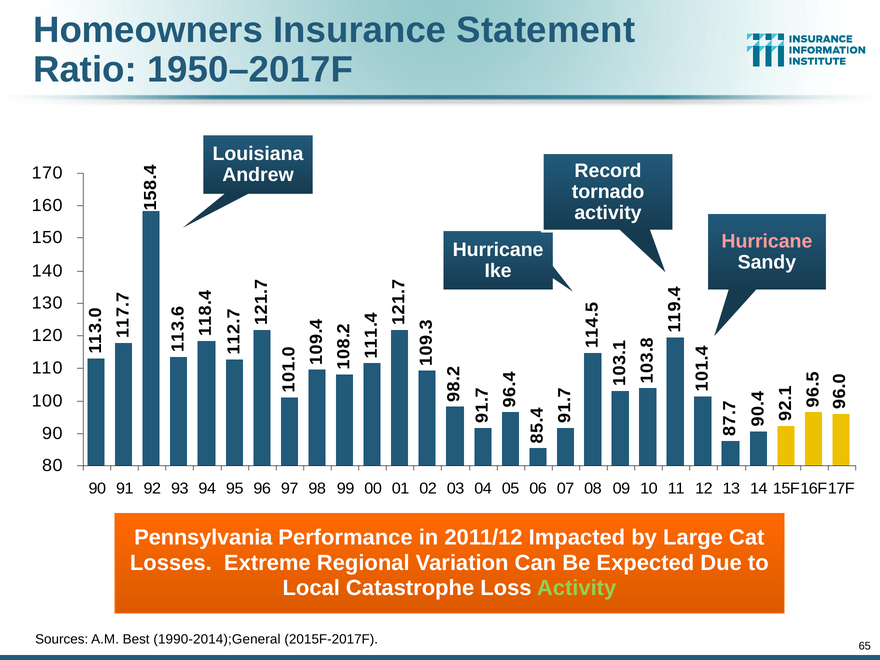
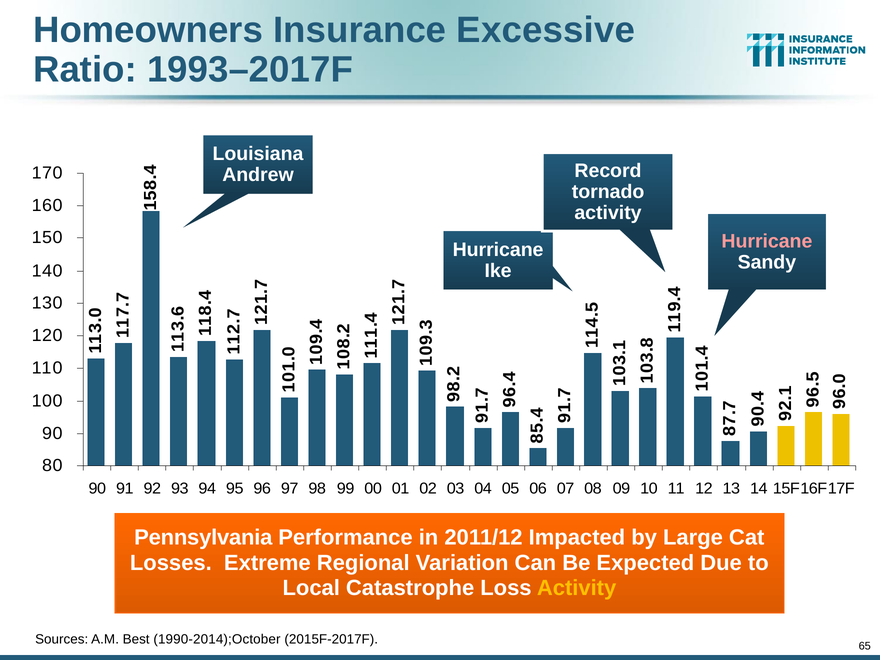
Statement: Statement -> Excessive (546, 30)
1950–2017F: 1950–2017F -> 1993–2017F (250, 70)
Activity colour: light green -> yellow (577, 588)
1990-2014);General: 1990-2014);General -> 1990-2014);October (217, 639)
